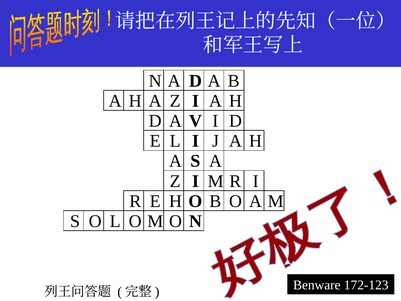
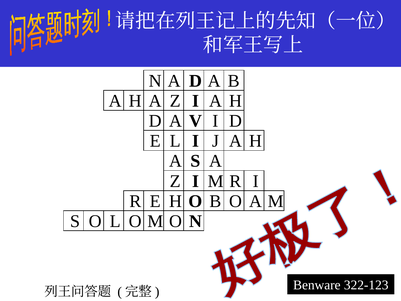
172-123: 172-123 -> 322-123 (366, 285)
